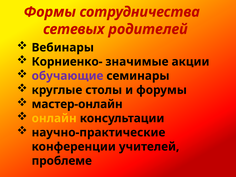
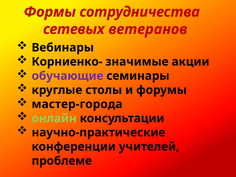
родителей: родителей -> ветеранов (148, 29)
мастер-онлайн: мастер-онлайн -> мастер-города (77, 104)
онлайн colour: yellow -> light green (54, 118)
